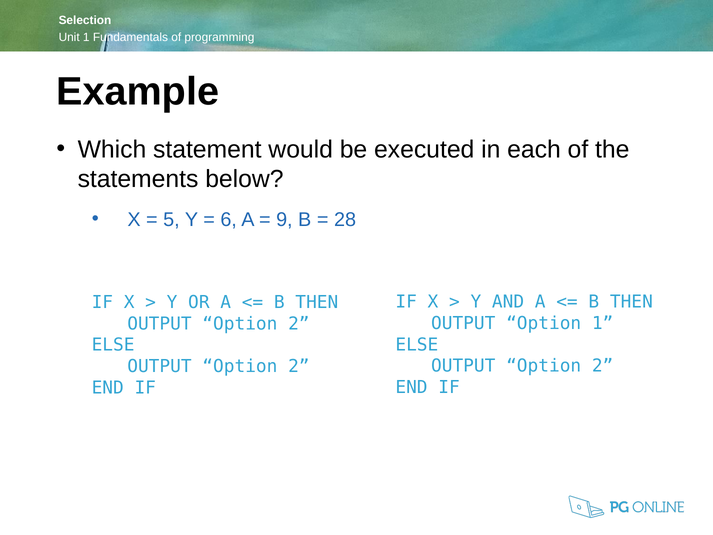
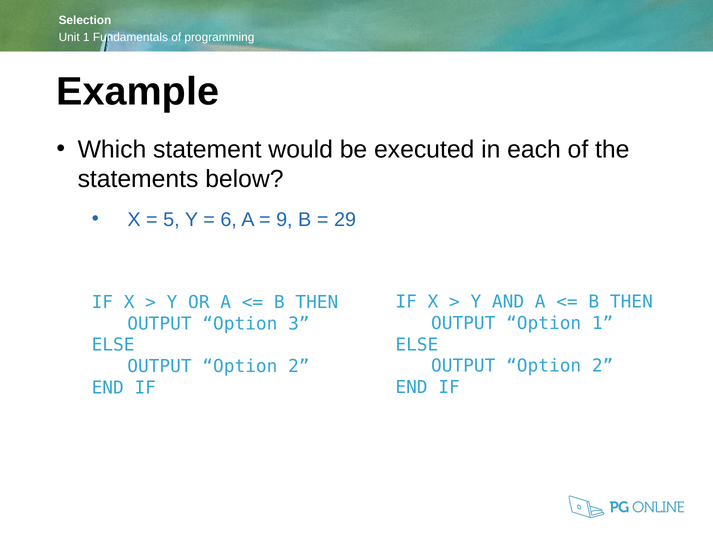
28: 28 -> 29 (345, 219)
2: 2 -> 3 (299, 323)
